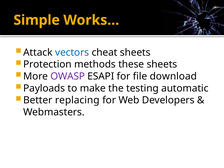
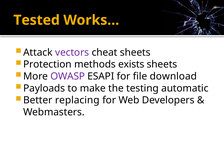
Simple: Simple -> Tested (37, 20)
vectors colour: blue -> purple (72, 52)
these: these -> exists (131, 64)
